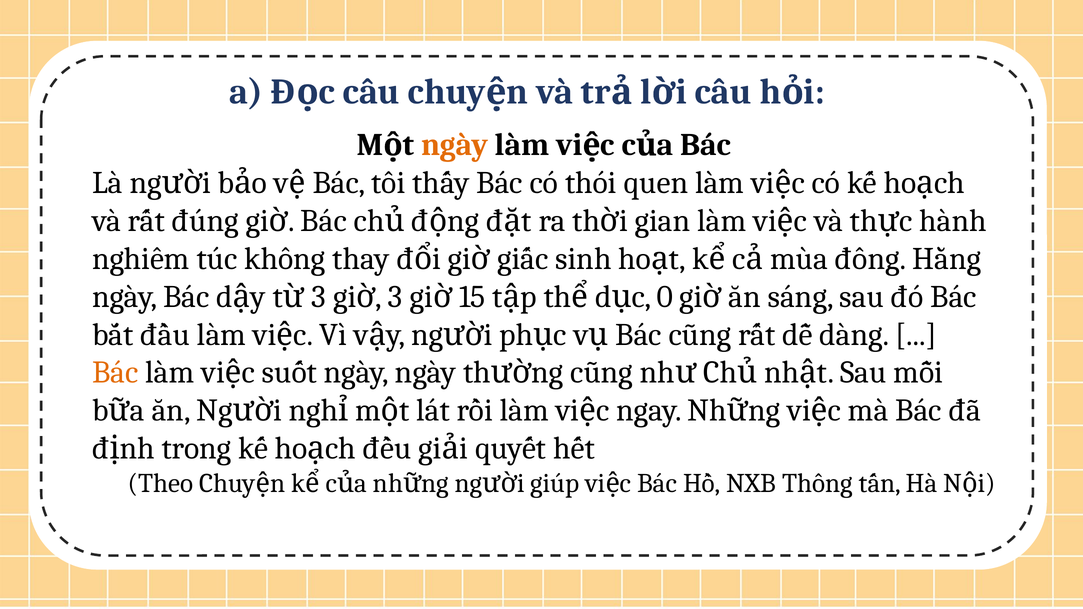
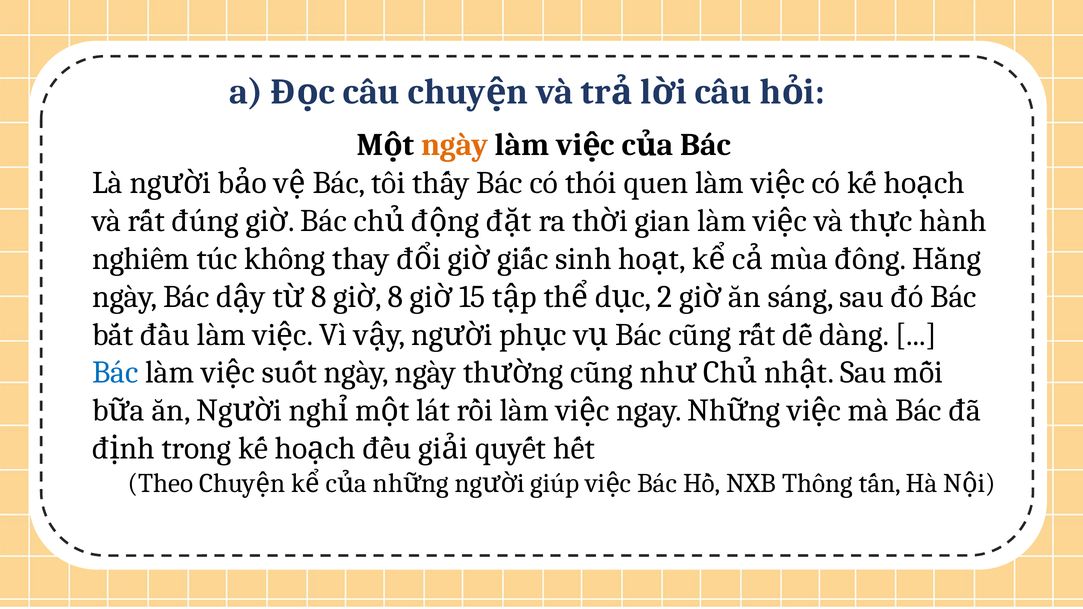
3: 3 -> 8 (319, 297)
3: 3 -> 8 (396, 297)
0: 0 -> 2 (665, 297)
Bác colour: orange -> blue (115, 373)
